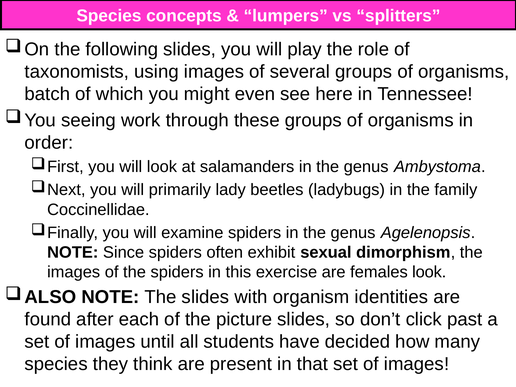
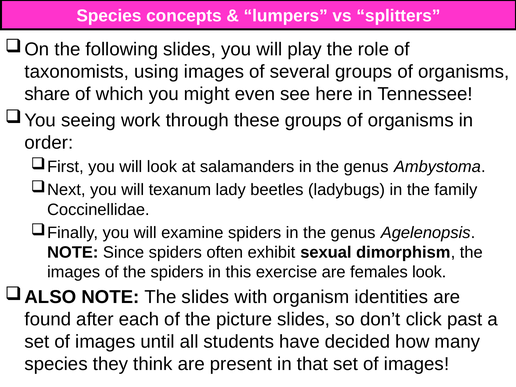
batch: batch -> share (47, 94)
primarily: primarily -> texanum (180, 190)
